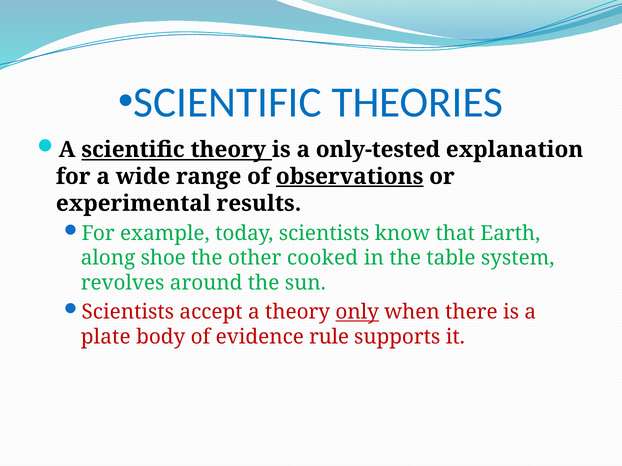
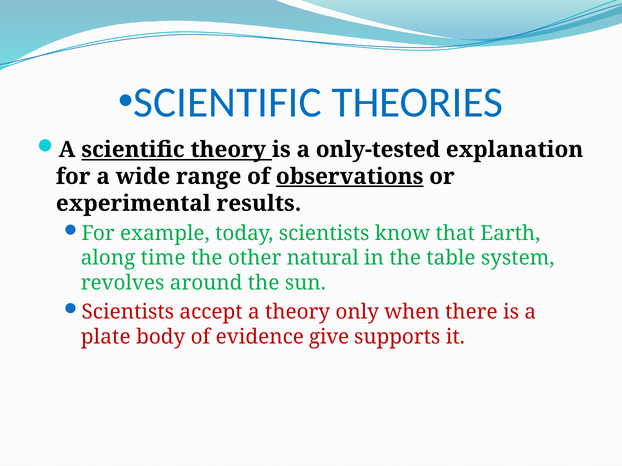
shoe: shoe -> time (163, 258)
cooked: cooked -> natural (323, 258)
only underline: present -> none (357, 312)
rule: rule -> give (329, 337)
